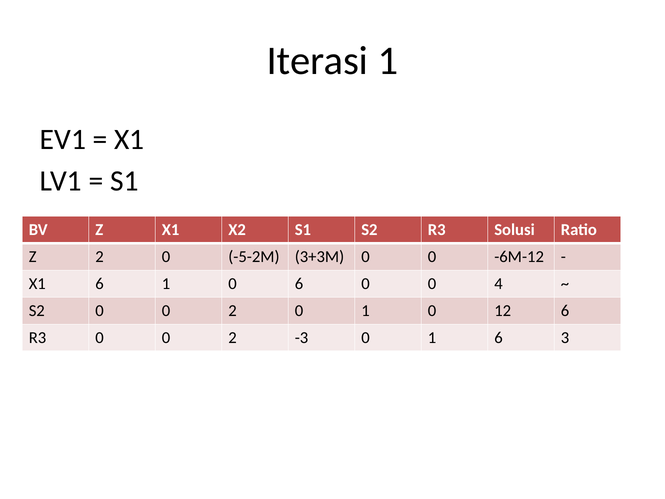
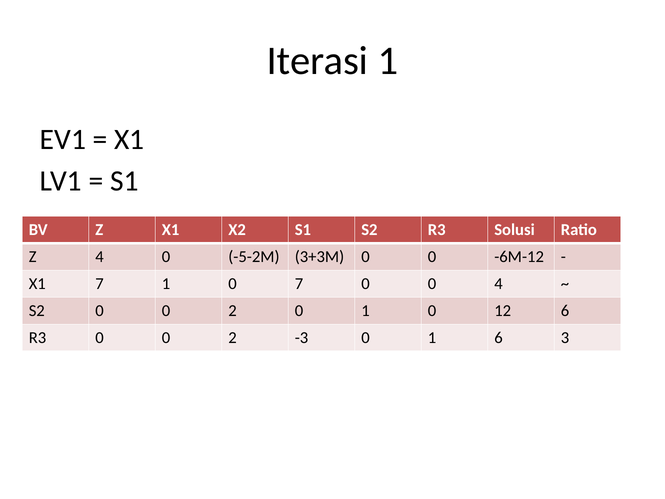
Z 2: 2 -> 4 (100, 257)
X1 6: 6 -> 7 (100, 284)
0 6: 6 -> 7 (299, 284)
